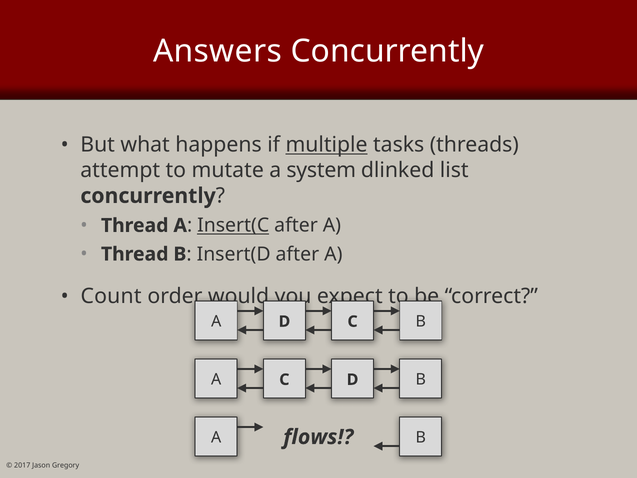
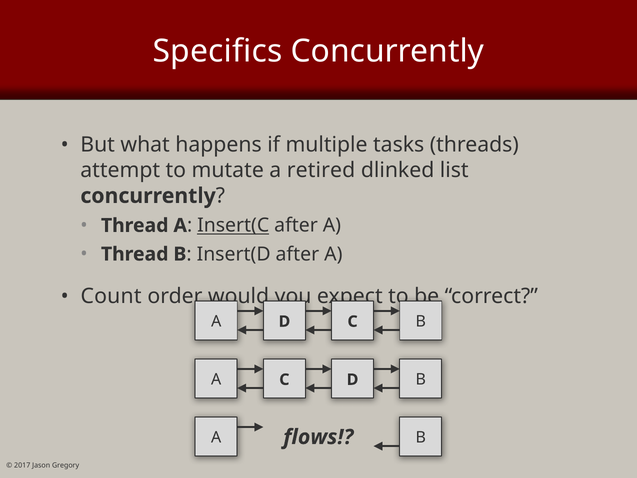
Answers: Answers -> Specifics (218, 51)
multiple underline: present -> none (327, 145)
system: system -> retired (321, 170)
